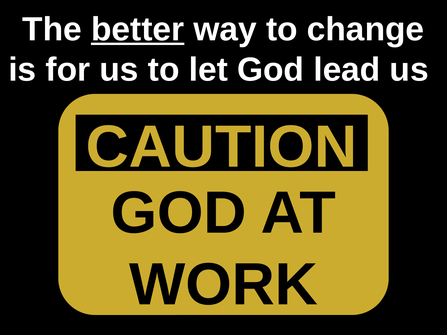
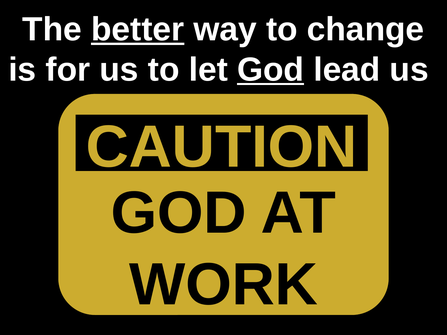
God underline: none -> present (271, 70)
